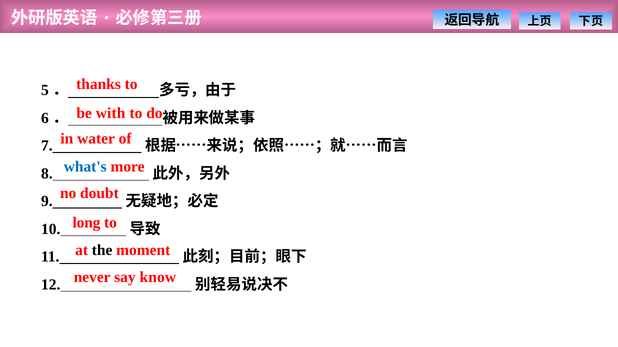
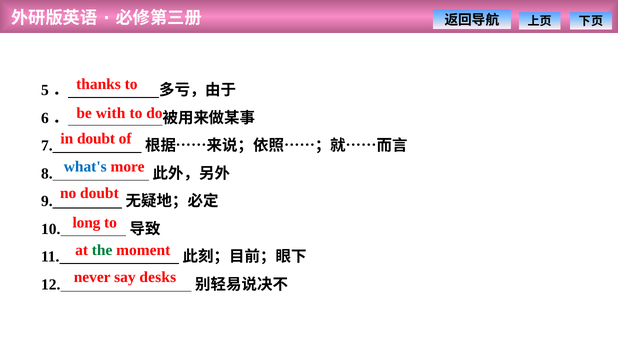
in water: water -> doubt (96, 139)
the colour: black -> green (102, 251)
know: know -> desks (158, 278)
